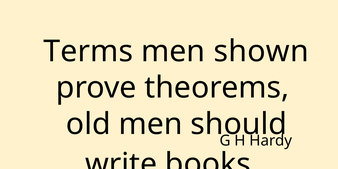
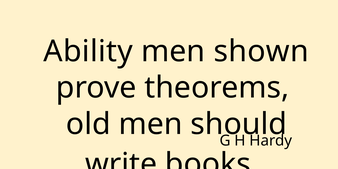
Terms: Terms -> Ability (88, 51)
